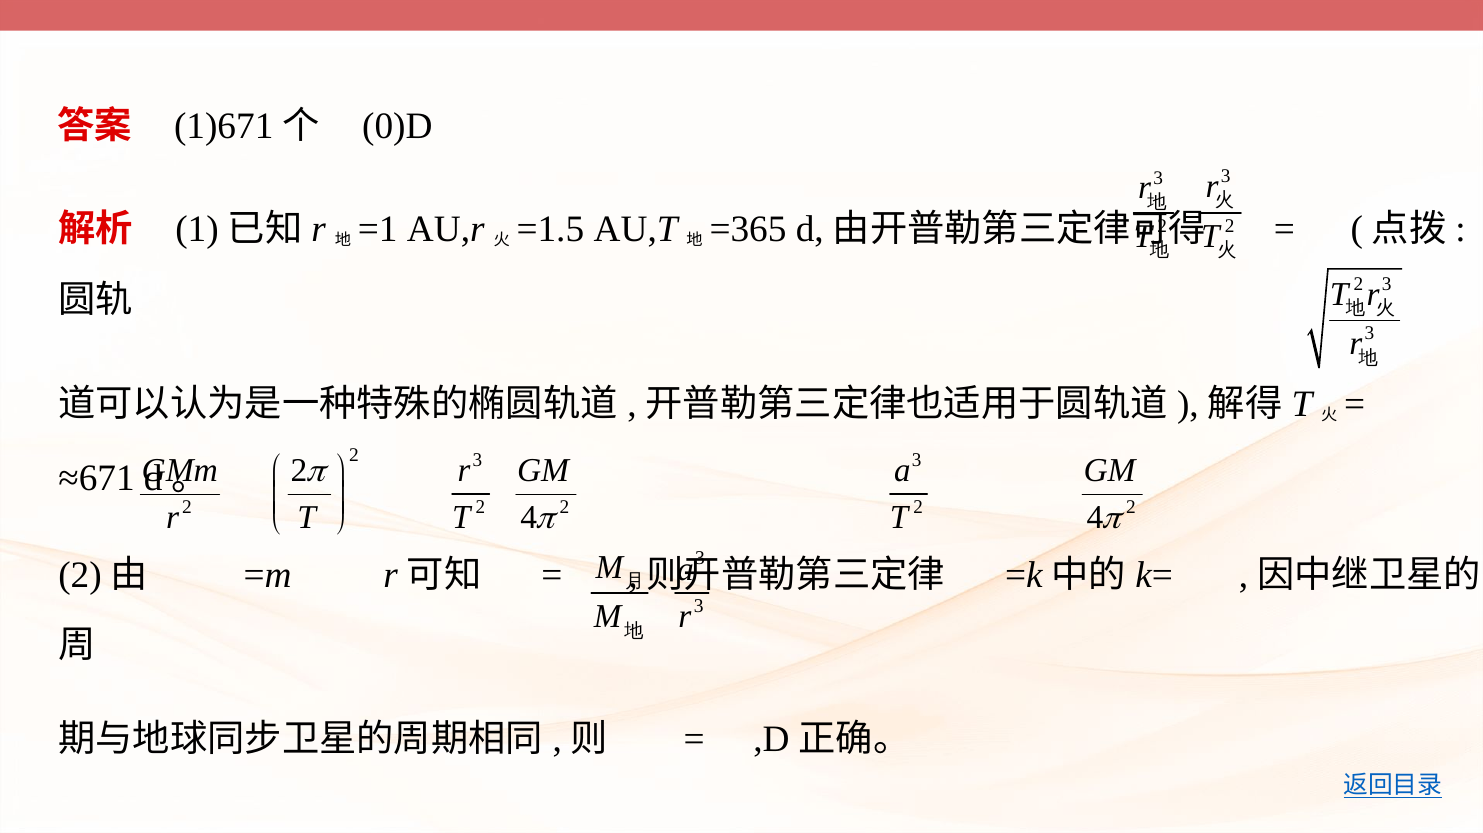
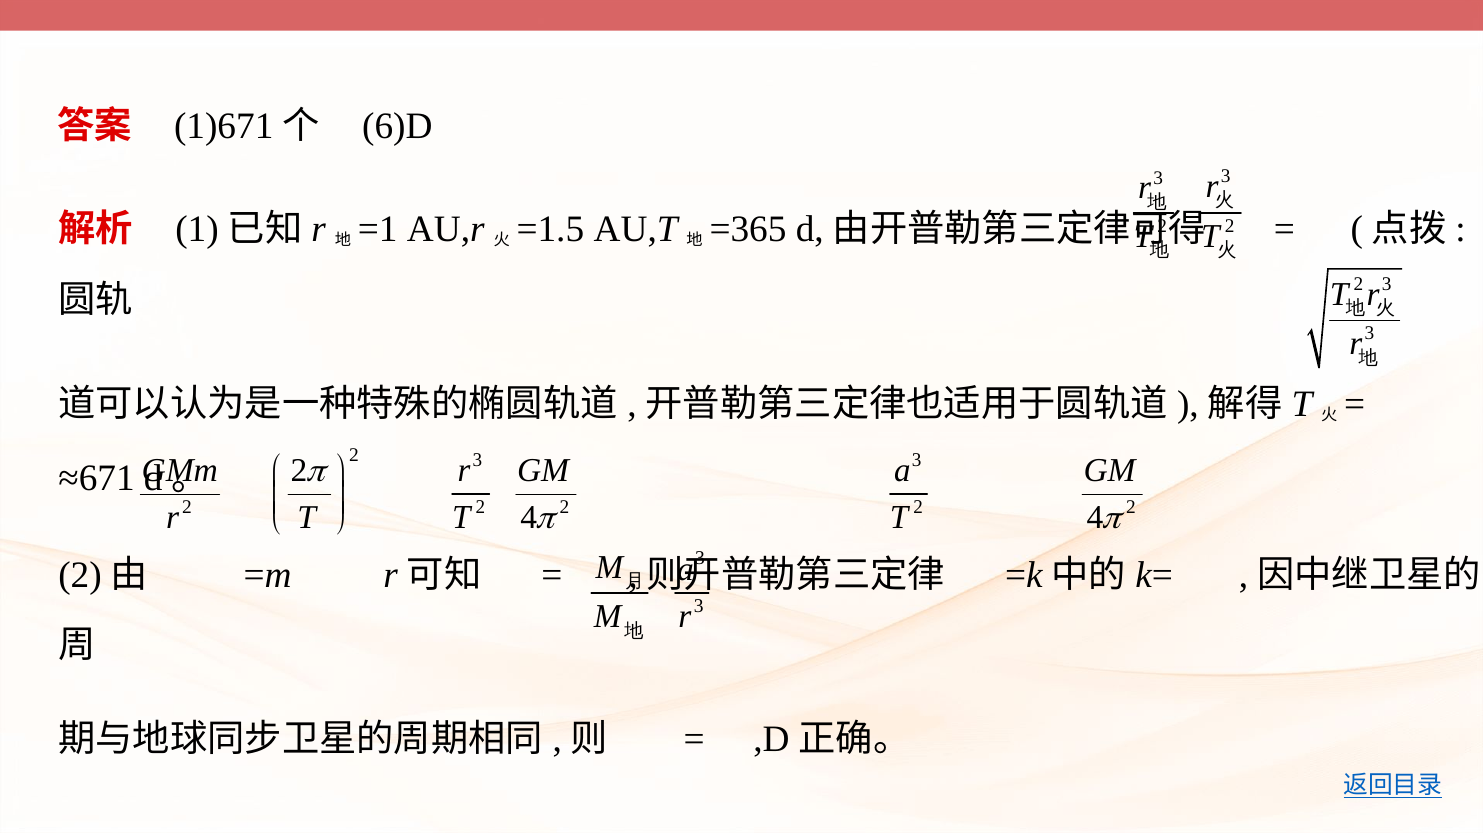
0)D: 0)D -> 6)D (397, 126)
